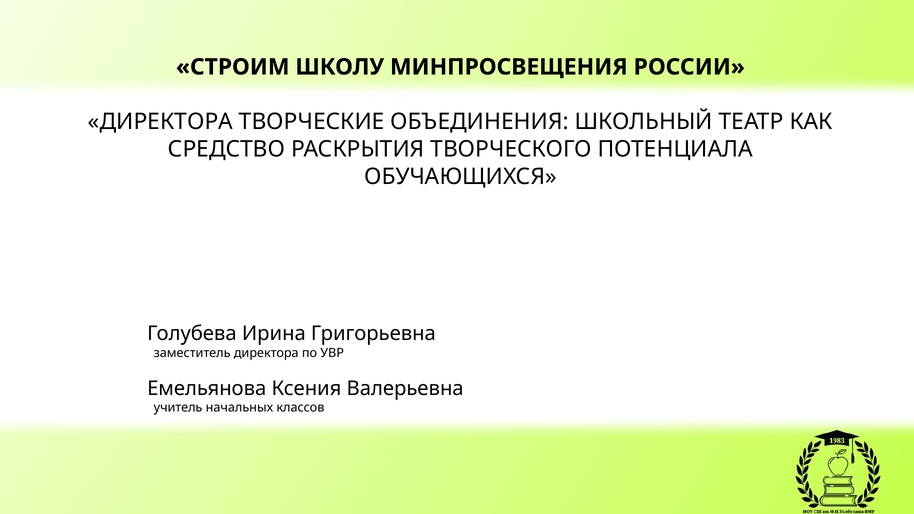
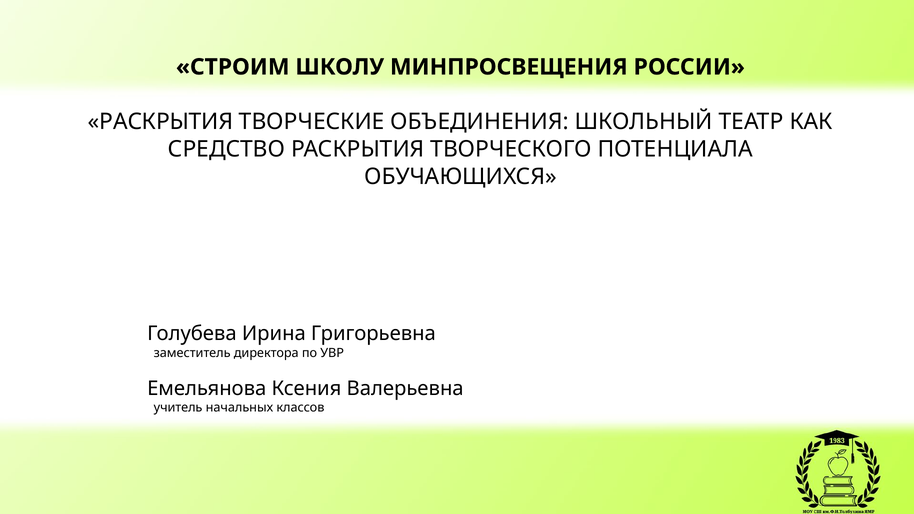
ДИРЕКТОРА: ДИРЕКТОРА -> РАСКРЫТИЯ (161, 122)
